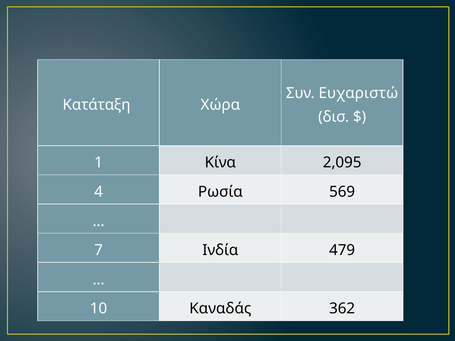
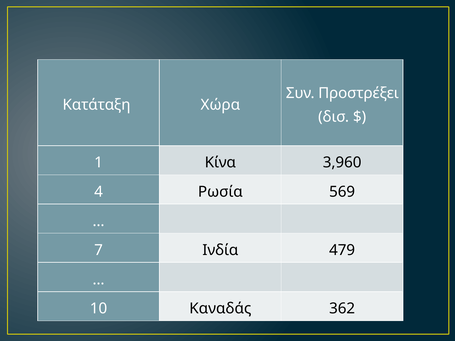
Ευχαριστώ: Ευχαριστώ -> Προστρέξει (359, 93)
2,095: 2,095 -> 3,960 (342, 163)
